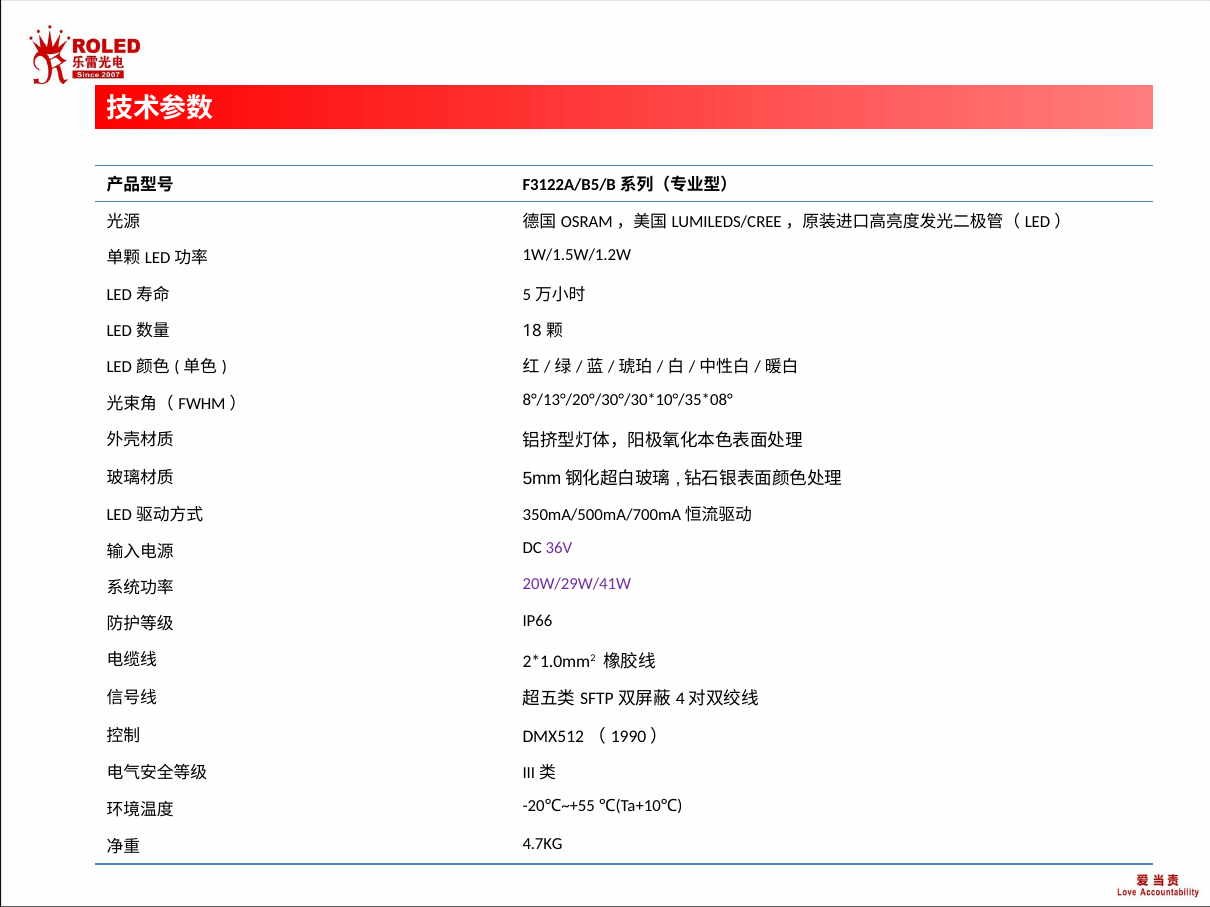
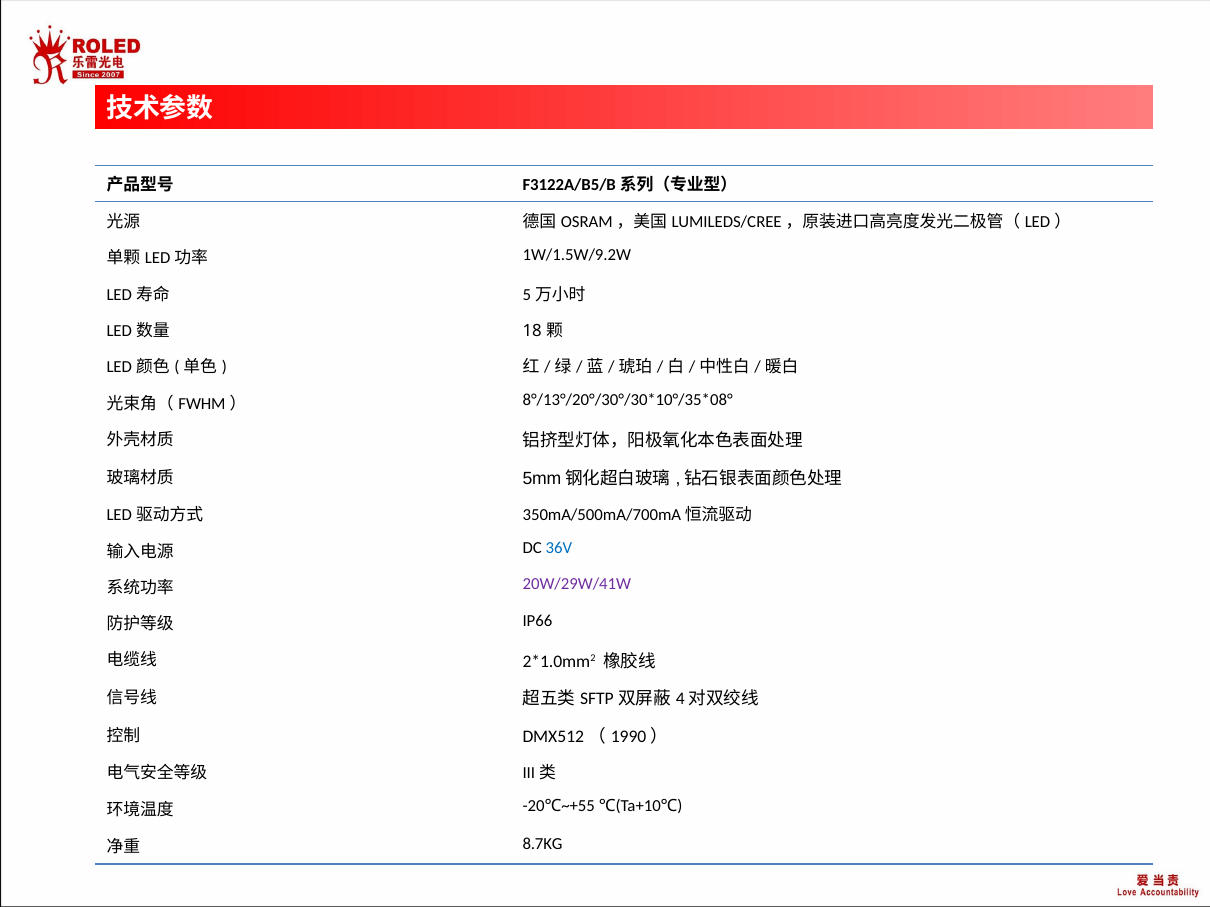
1W/1.5W/1.2W: 1W/1.5W/1.2W -> 1W/1.5W/9.2W (577, 255)
36V colour: purple -> blue (559, 548)
4.7KG: 4.7KG -> 8.7KG (542, 844)
